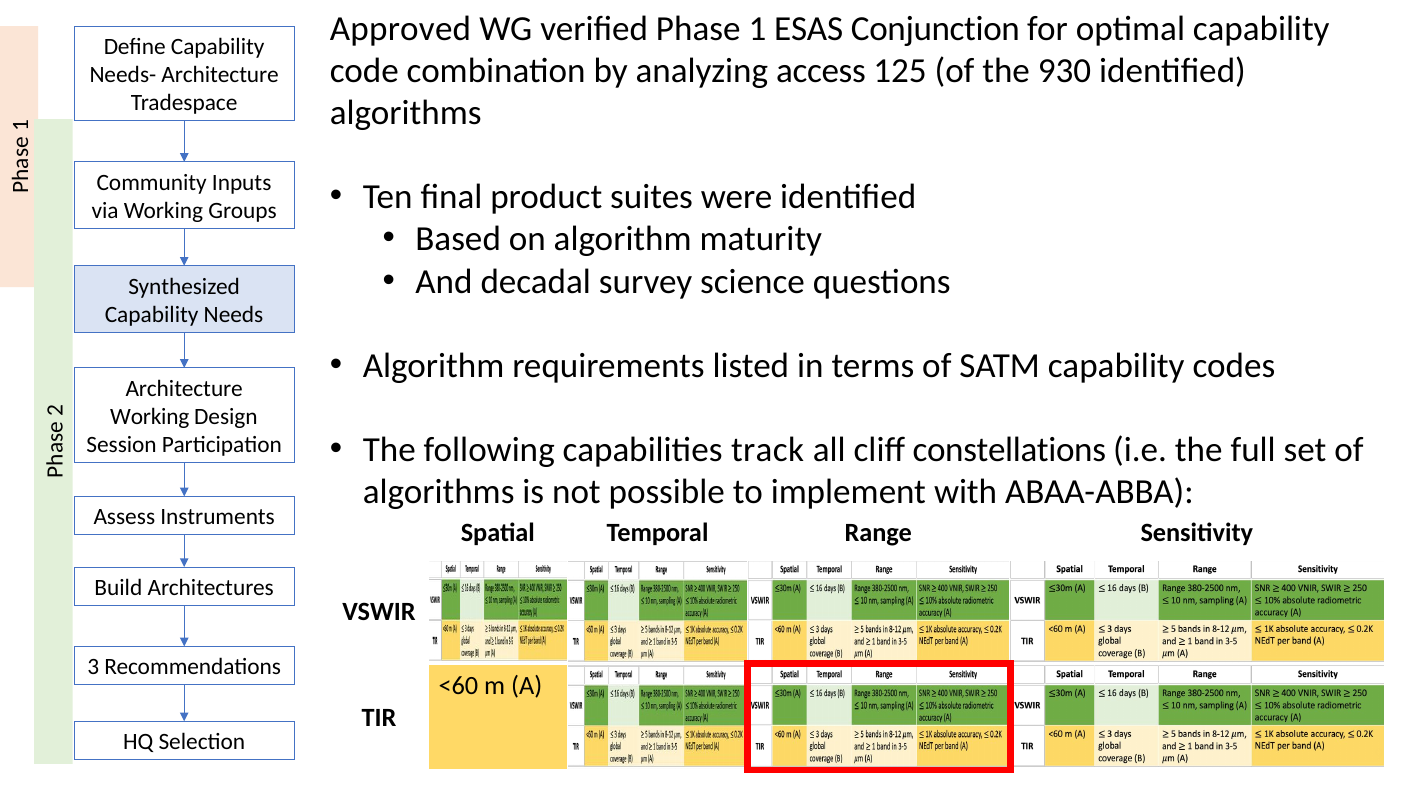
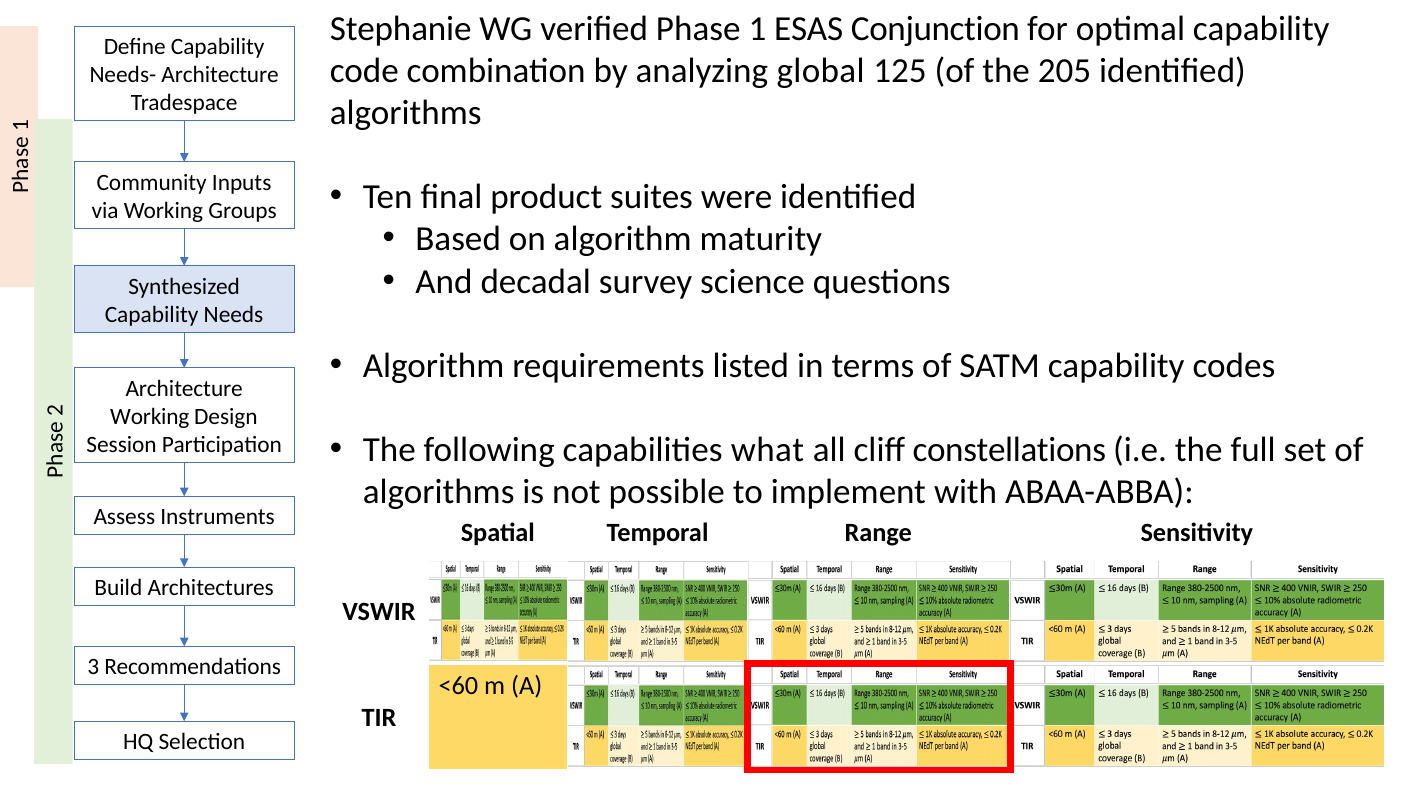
Approved: Approved -> Stephanie (401, 29)
access: access -> global (821, 71)
930: 930 -> 205 (1065, 71)
track: track -> what (768, 450)
